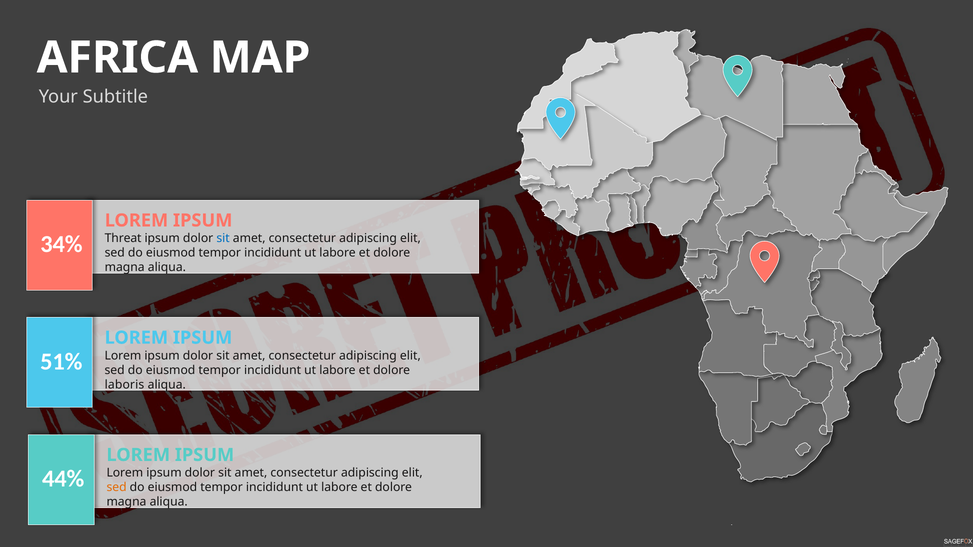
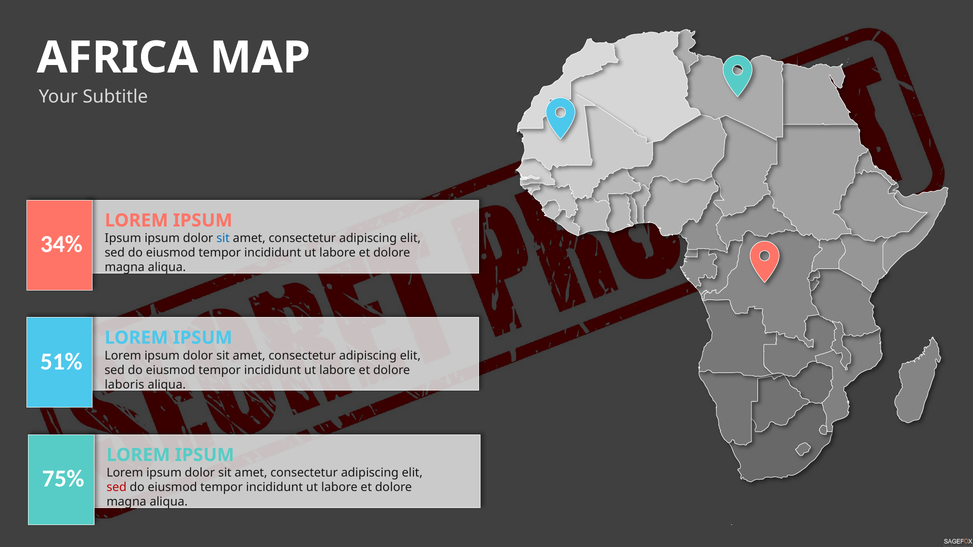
Threat: Threat -> Ipsum (123, 238)
44%: 44% -> 75% (63, 479)
sed colour: orange -> red (117, 488)
